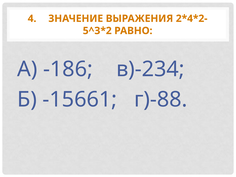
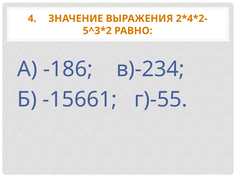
г)-88: г)-88 -> г)-55 (161, 99)
